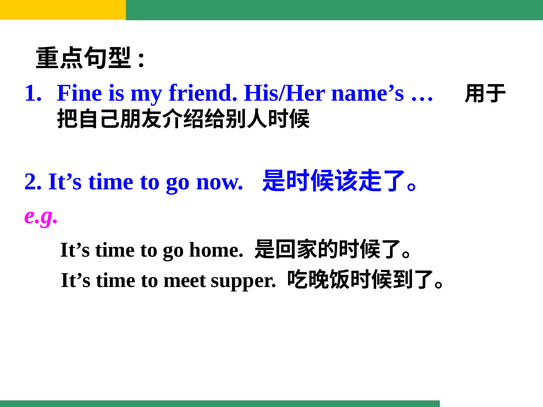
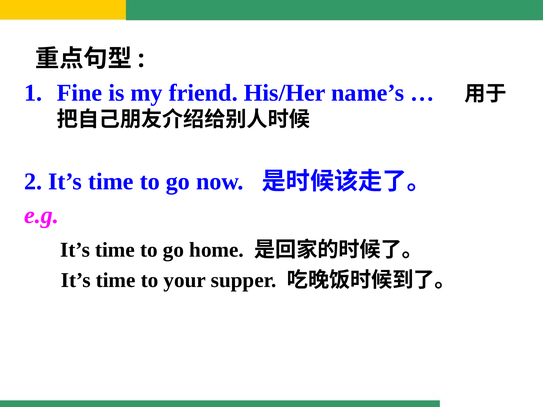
meet: meet -> your (185, 280)
